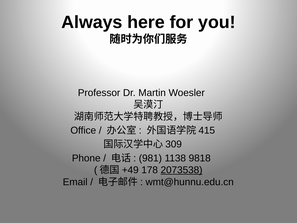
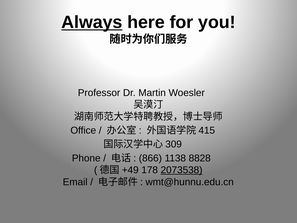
Always underline: none -> present (92, 22)
981: 981 -> 866 (150, 158)
9818: 9818 -> 8828 (200, 158)
